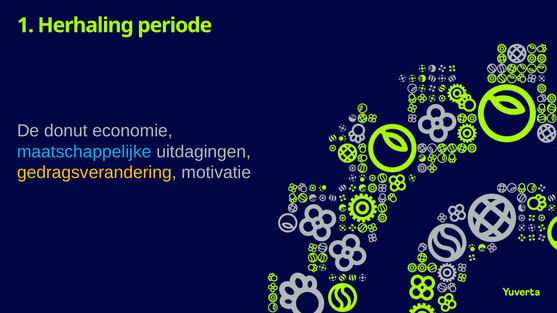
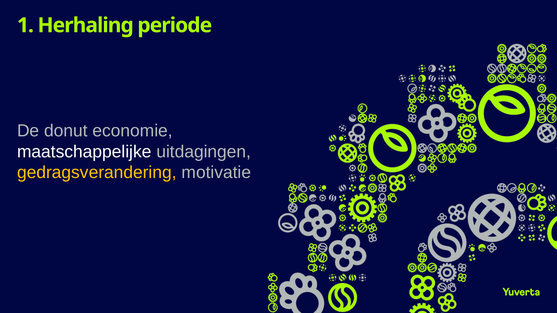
maatschappelijke colour: light blue -> white (84, 152)
